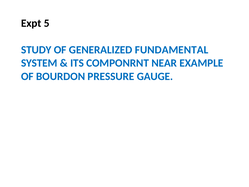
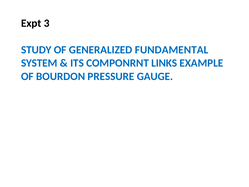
5: 5 -> 3 (47, 23)
NEAR: NEAR -> LINKS (164, 63)
